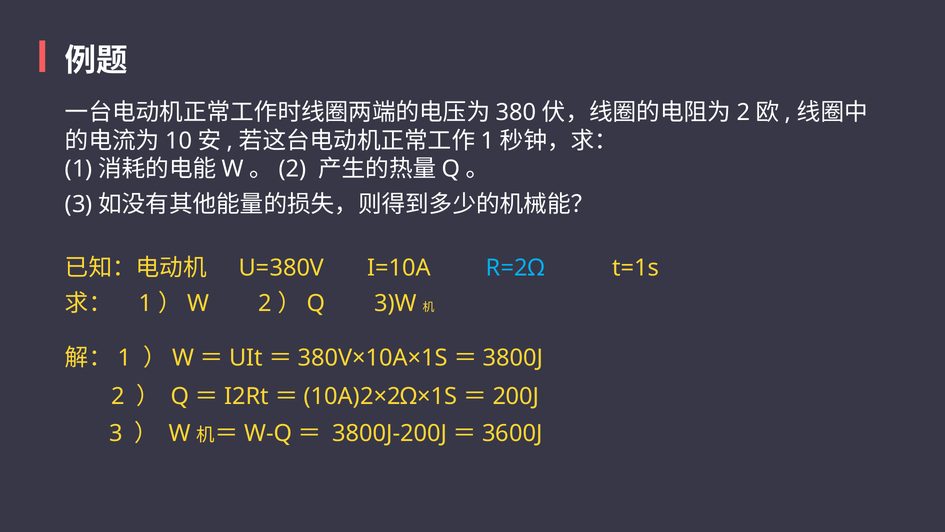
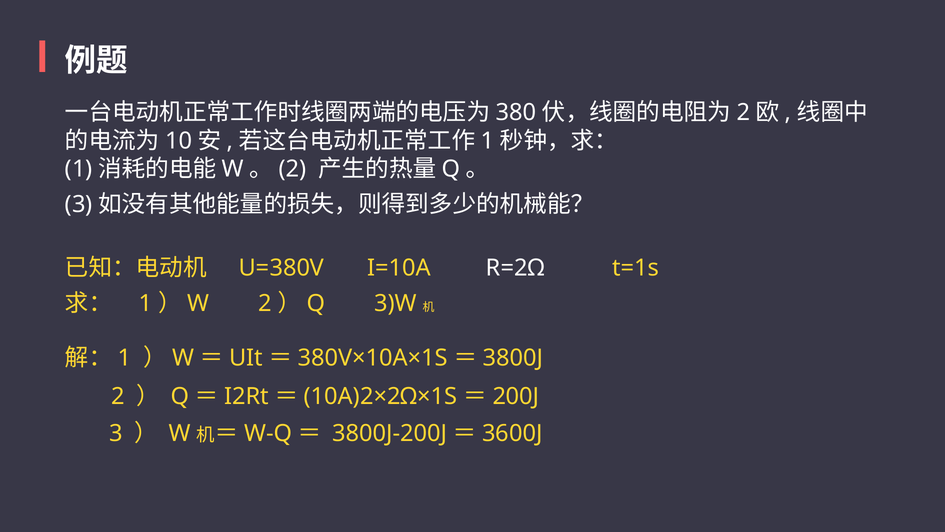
R=2Ω colour: light blue -> white (515, 268)
